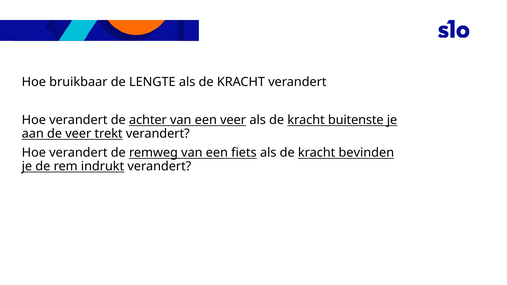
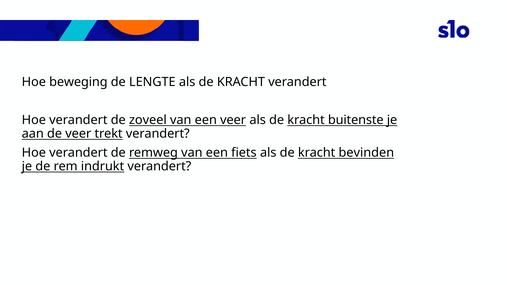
bruikbaar: bruikbaar -> beweging (78, 82)
achter: achter -> zoveel (148, 120)
